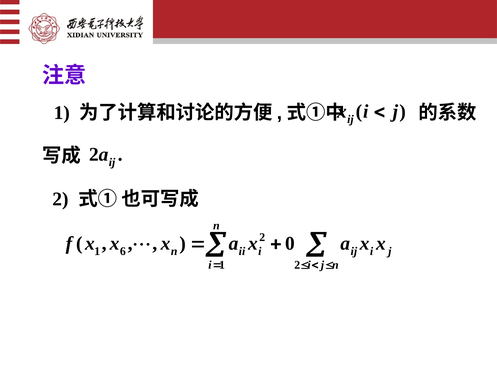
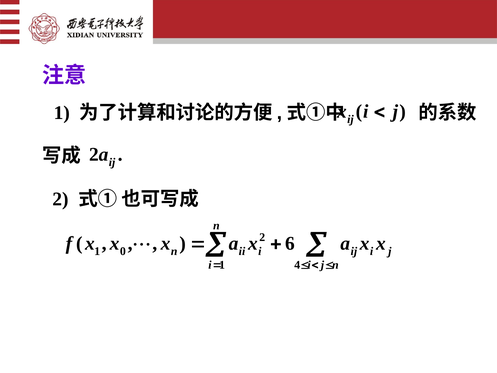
0: 0 -> 6 (290, 243)
6: 6 -> 0 (123, 251)
2: 2 -> 4 (297, 265)
